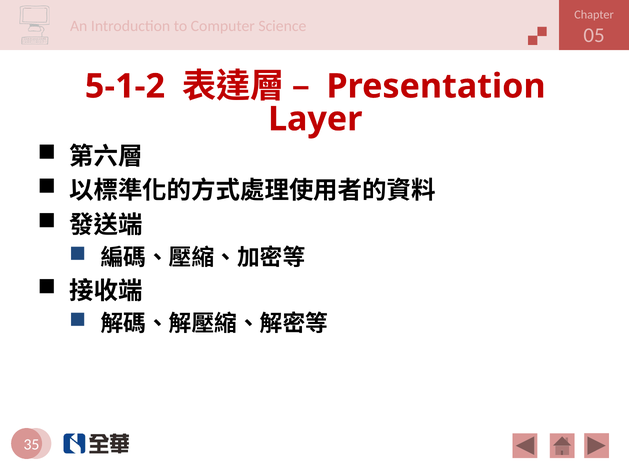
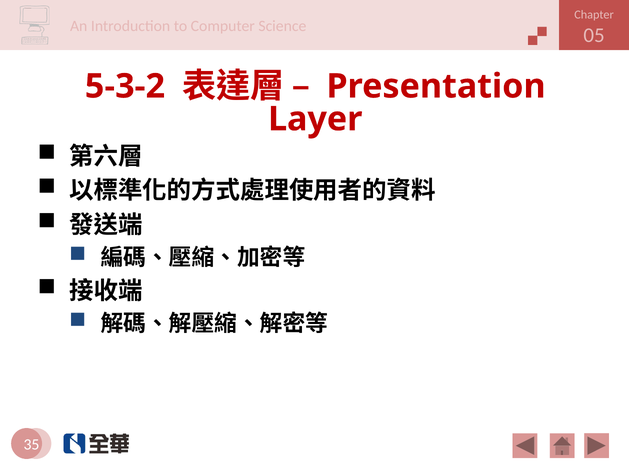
5-1-2: 5-1-2 -> 5-3-2 (125, 86)
